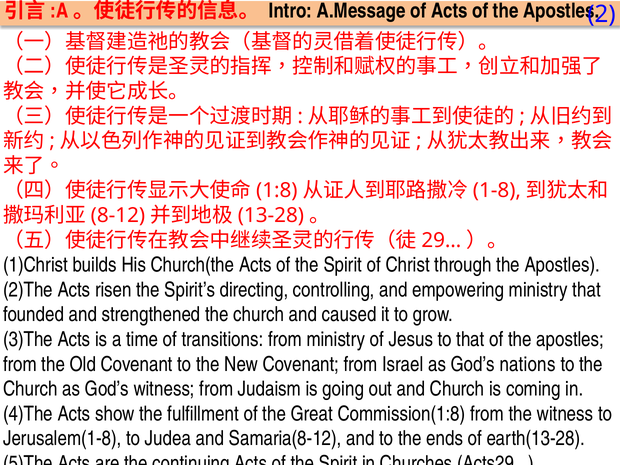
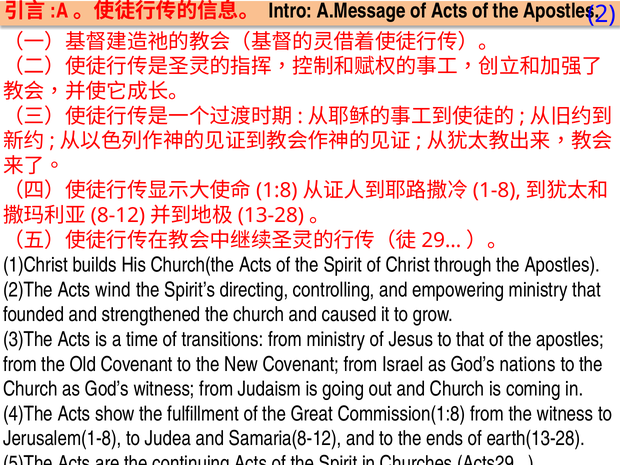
risen: risen -> wind (113, 290)
